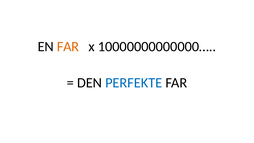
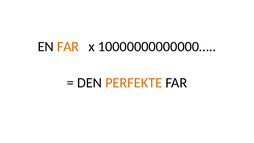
PERFEKTE colour: blue -> orange (134, 83)
